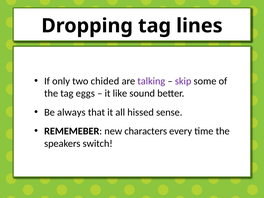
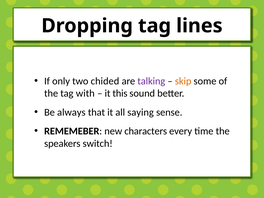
skip colour: purple -> orange (183, 81)
eggs: eggs -> with (85, 93)
like: like -> this (120, 93)
hissed: hissed -> saying (141, 112)
